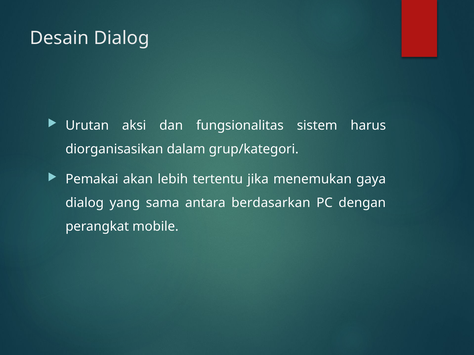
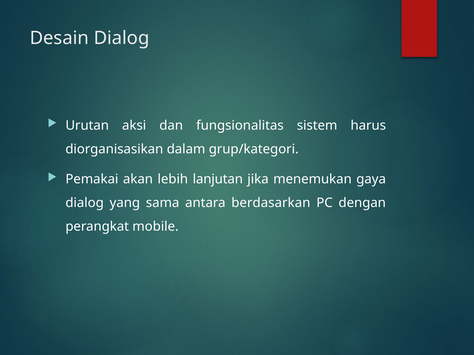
tertentu: tertentu -> lanjutan (218, 180)
